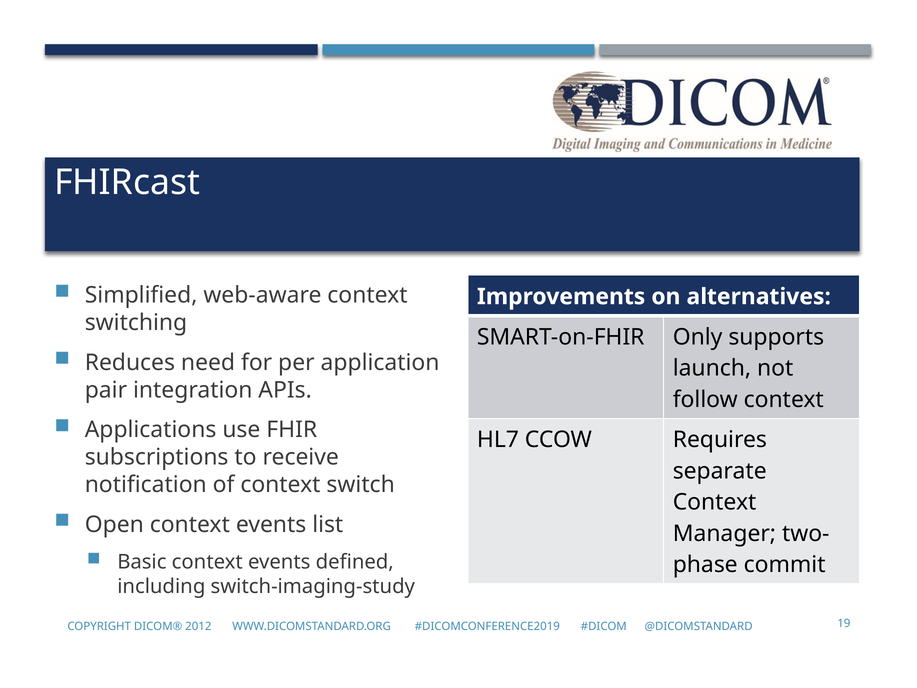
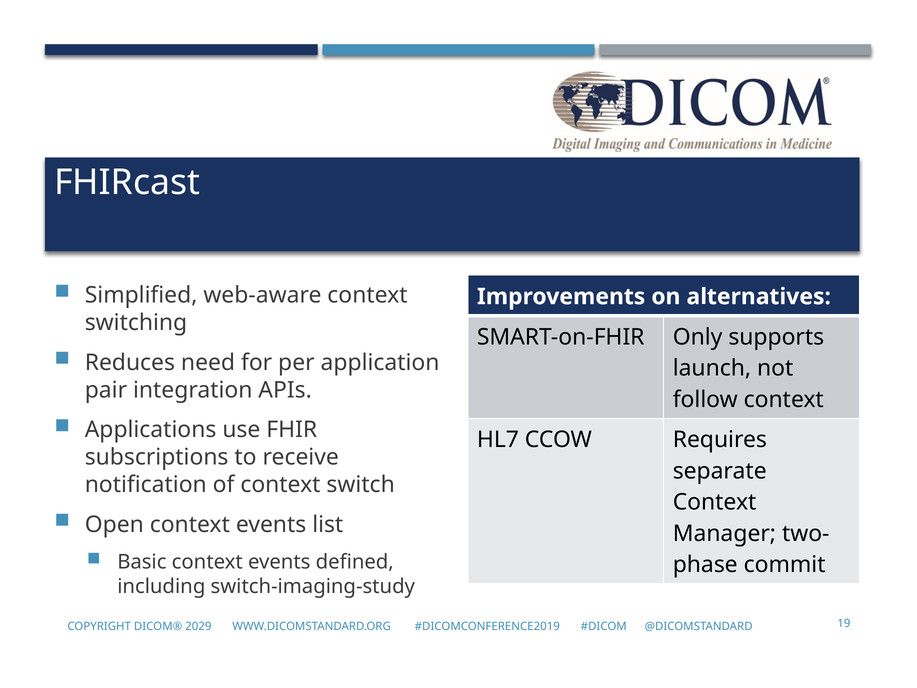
2012: 2012 -> 2029 (198, 626)
